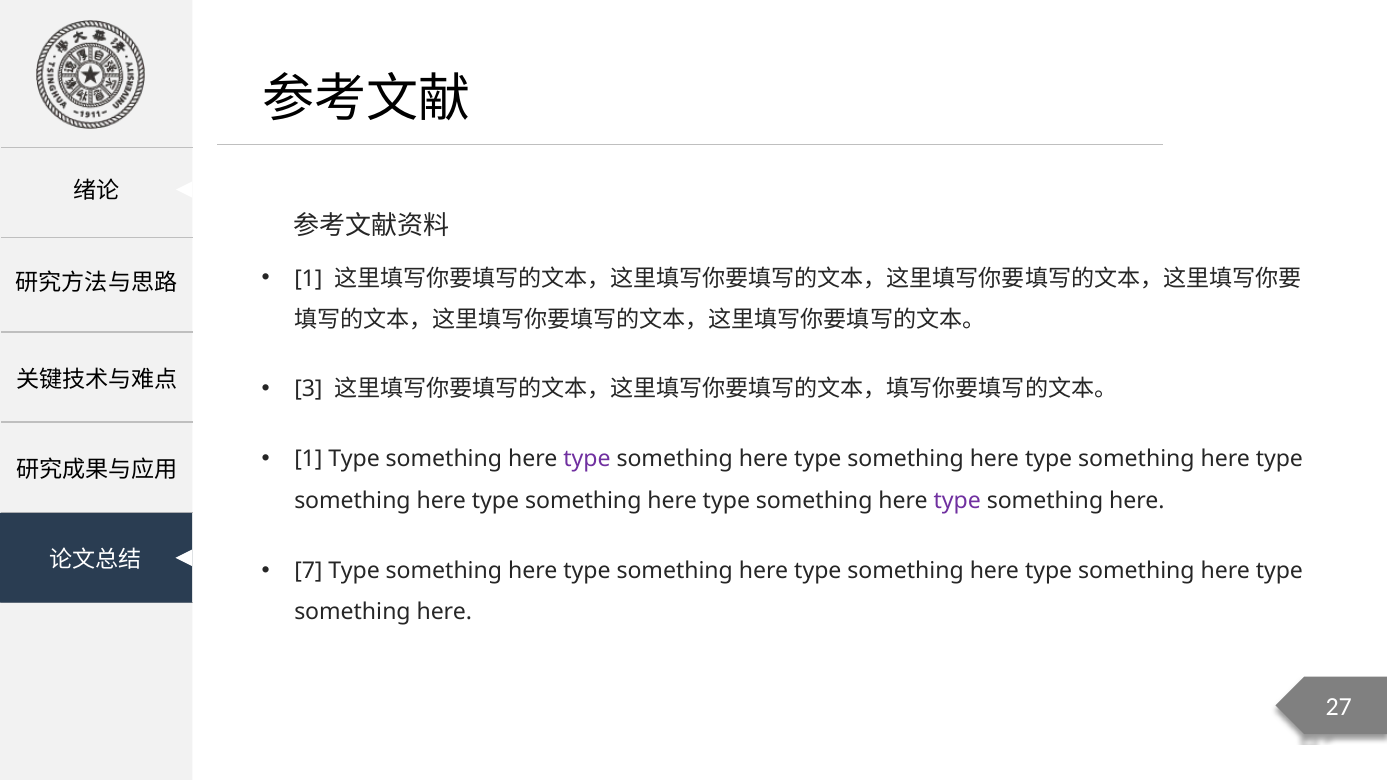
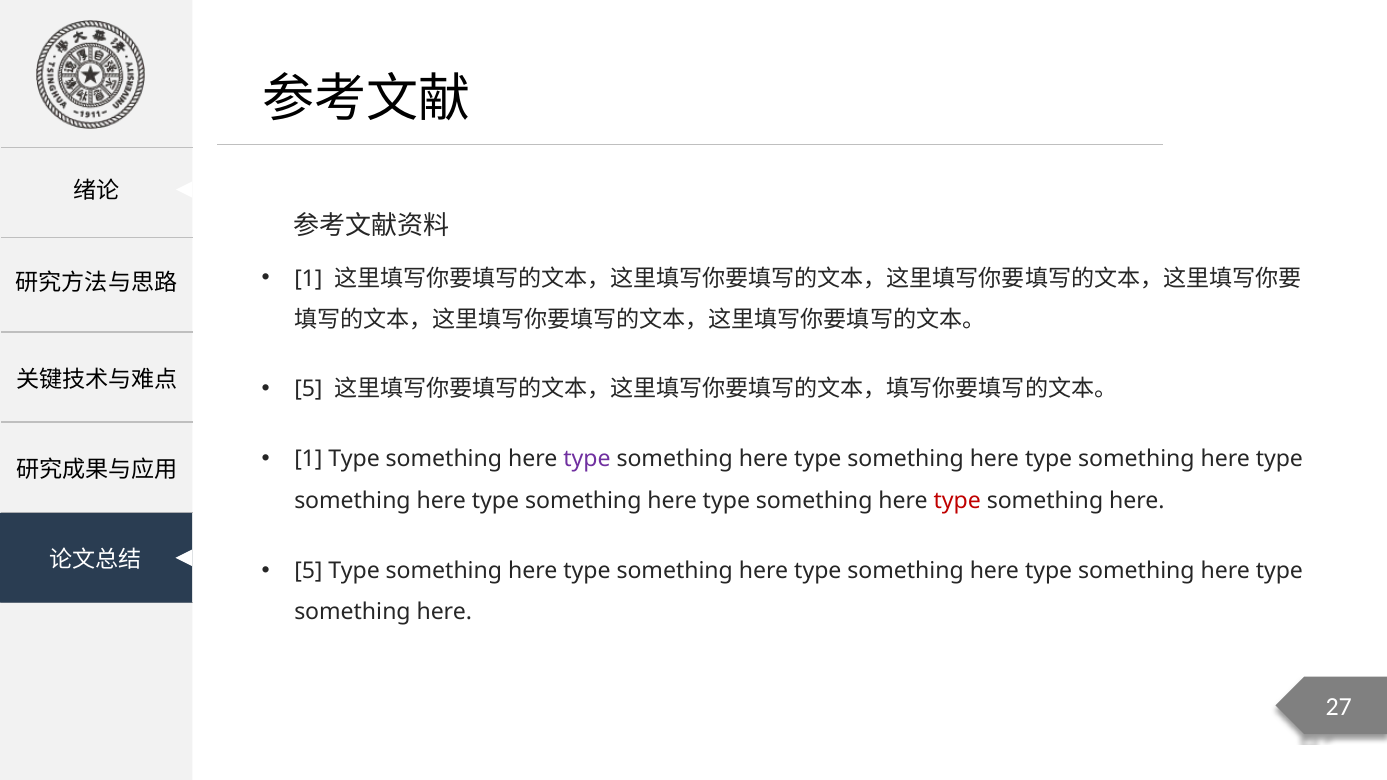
3: 3 -> 5 (308, 389)
type colour: purple -> red (957, 501)
7: 7 -> 5 (308, 571)
